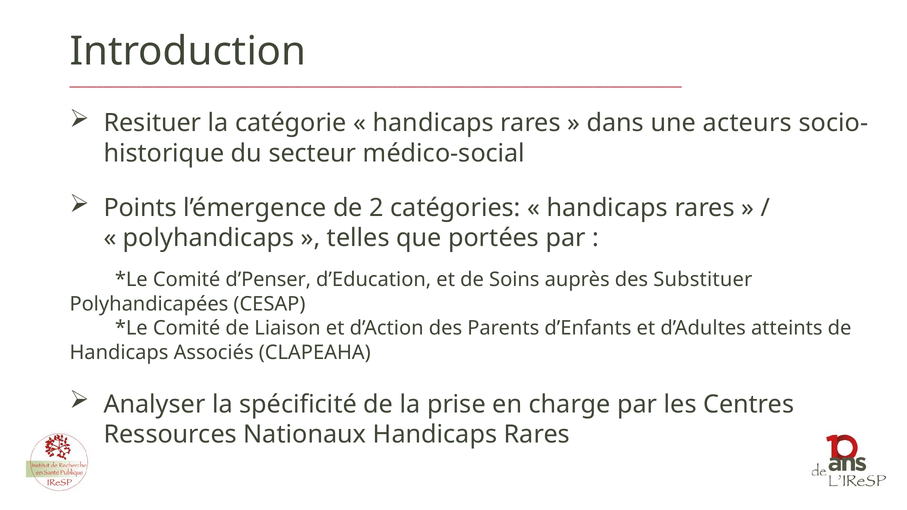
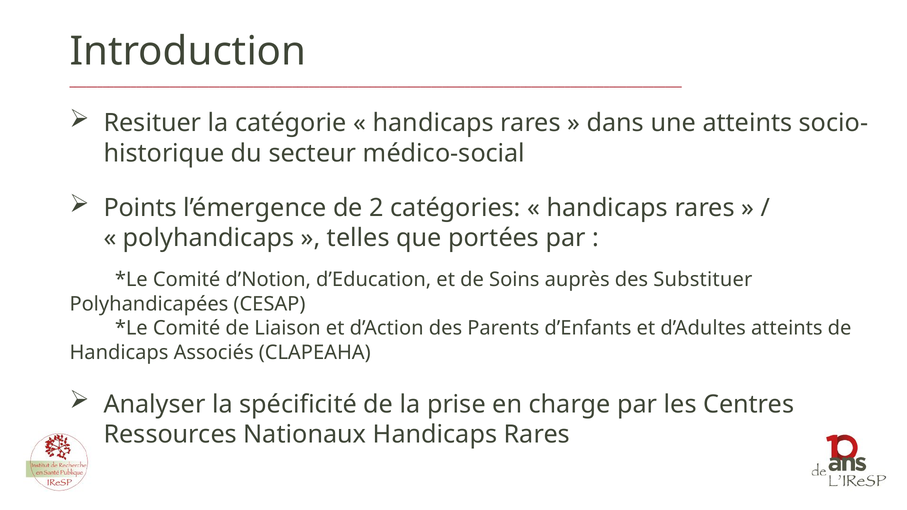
une acteurs: acteurs -> atteints (747, 123)
d’Penser: d’Penser -> d’Notion (268, 280)
